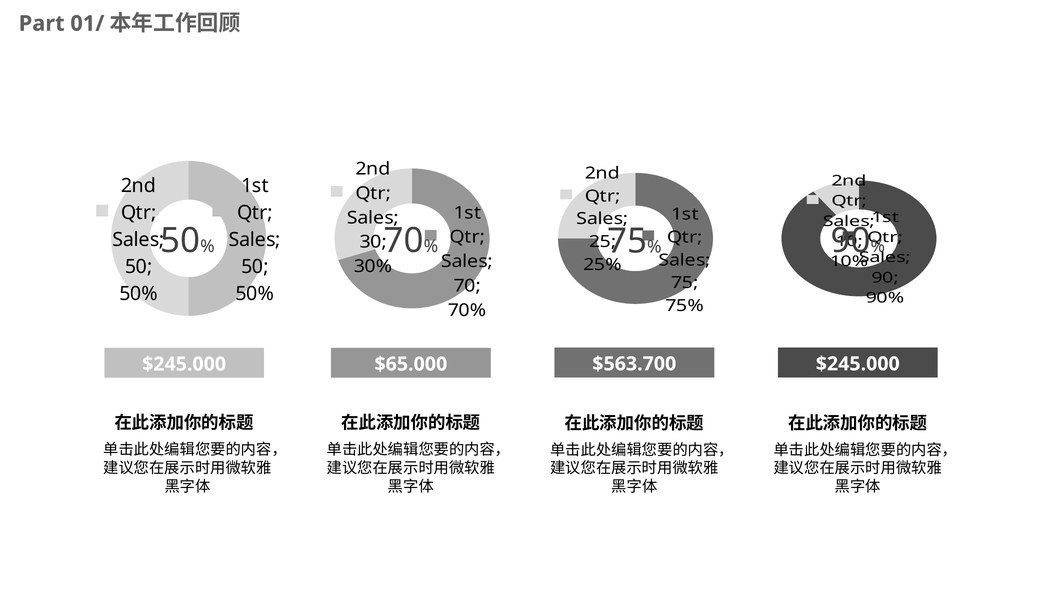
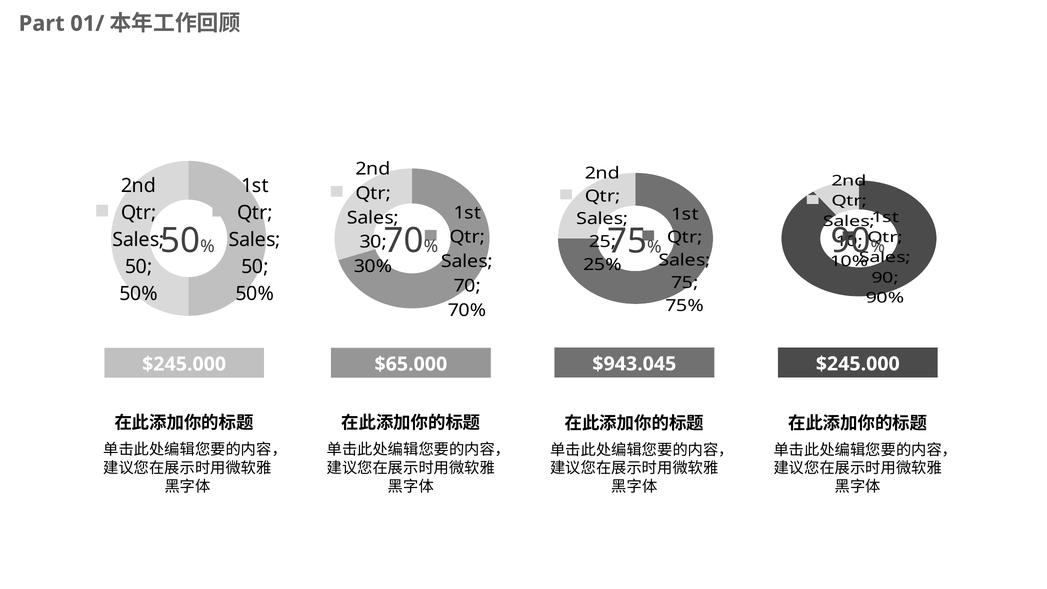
$563.700: $563.700 -> $943.045 (634, 364)
